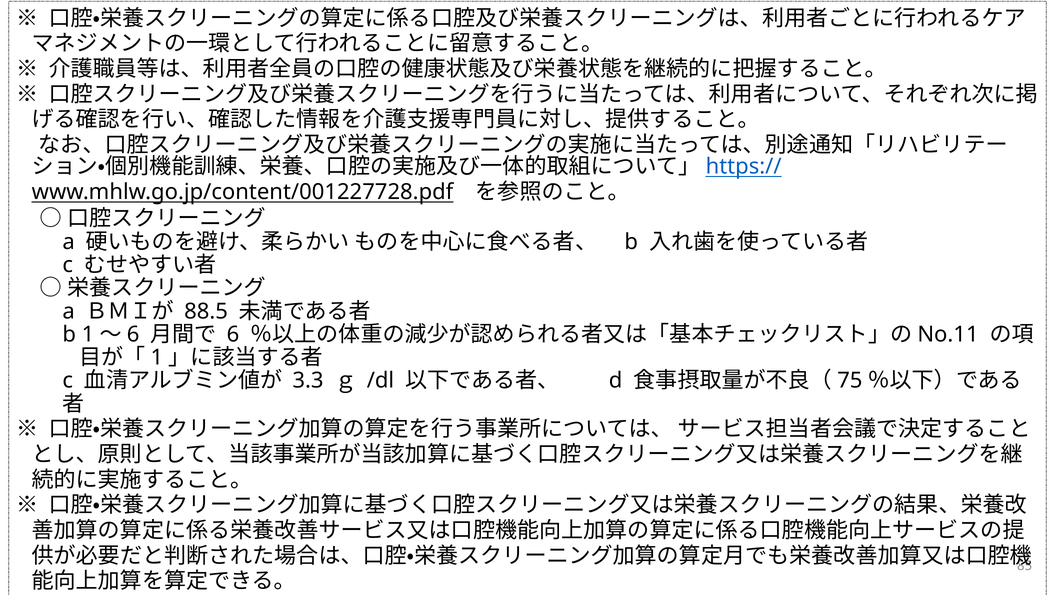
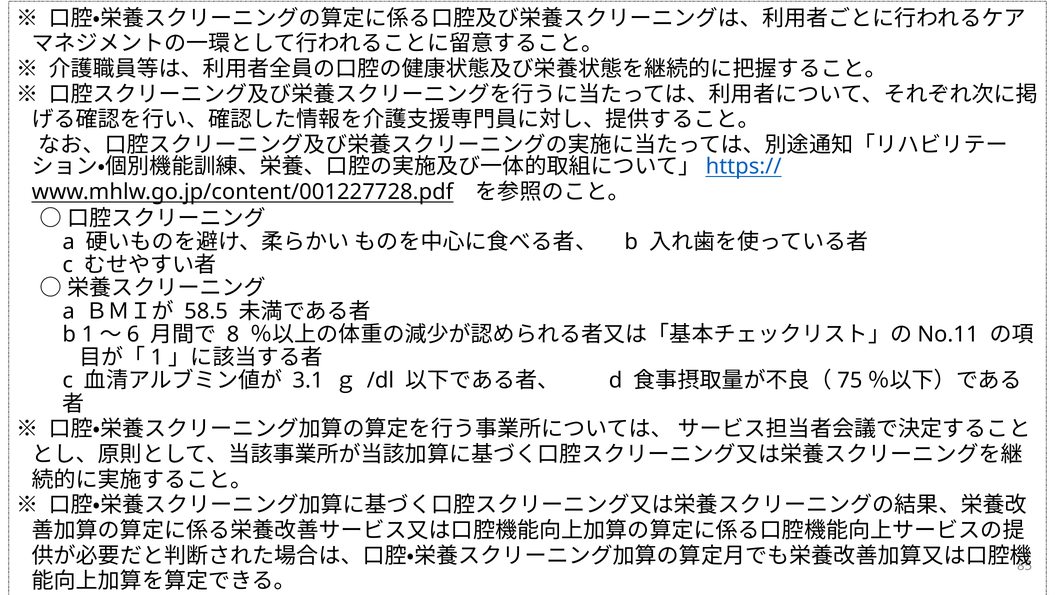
88.5: 88.5 -> 58.5 (206, 311)
6: 6 -> 8 (233, 334)
3.3: 3.3 -> 3.1 (308, 380)
